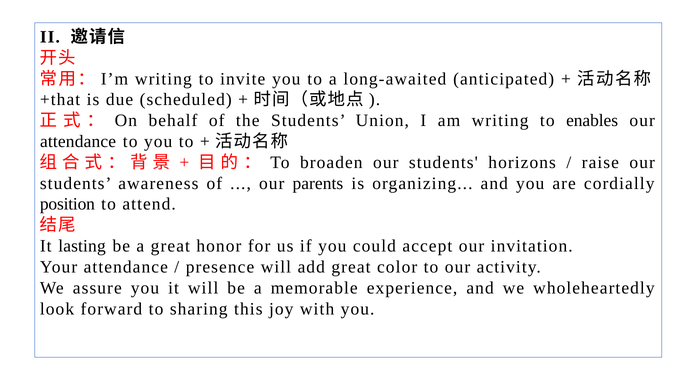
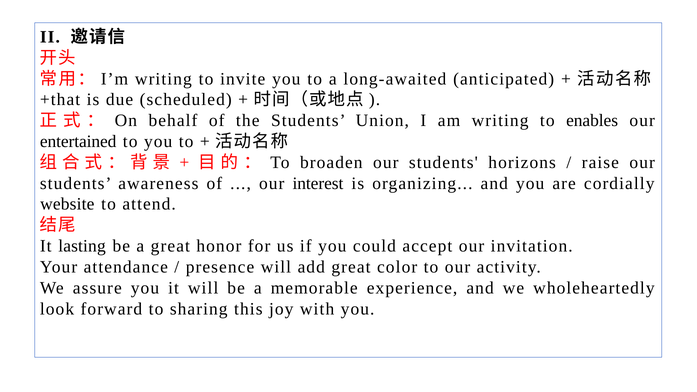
attendance: attendance -> entertained (78, 142)
parents: parents -> interest (318, 183)
position: position -> website (67, 204)
